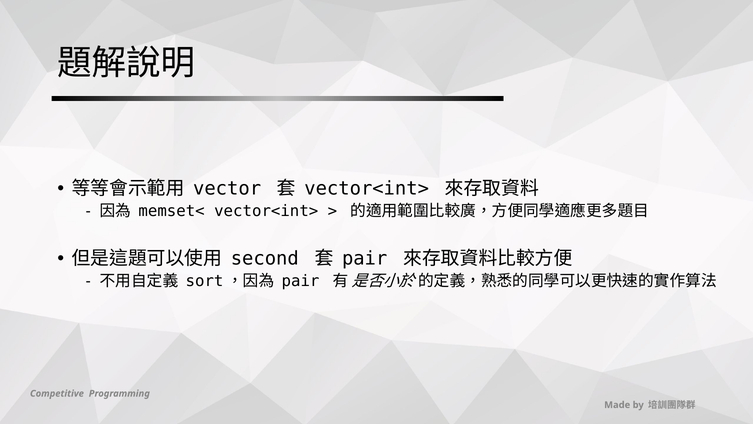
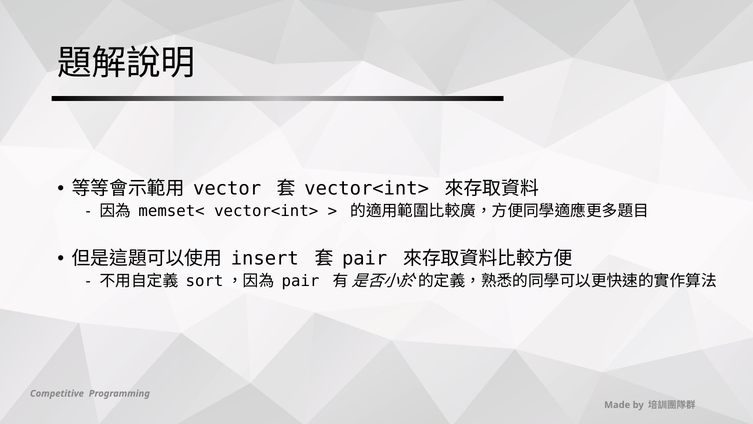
second: second -> insert (265, 258)
